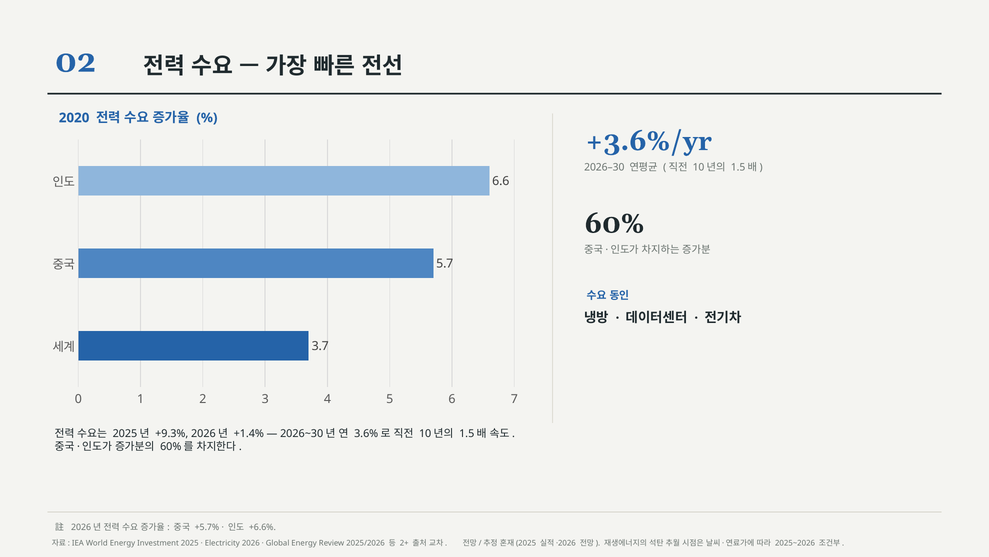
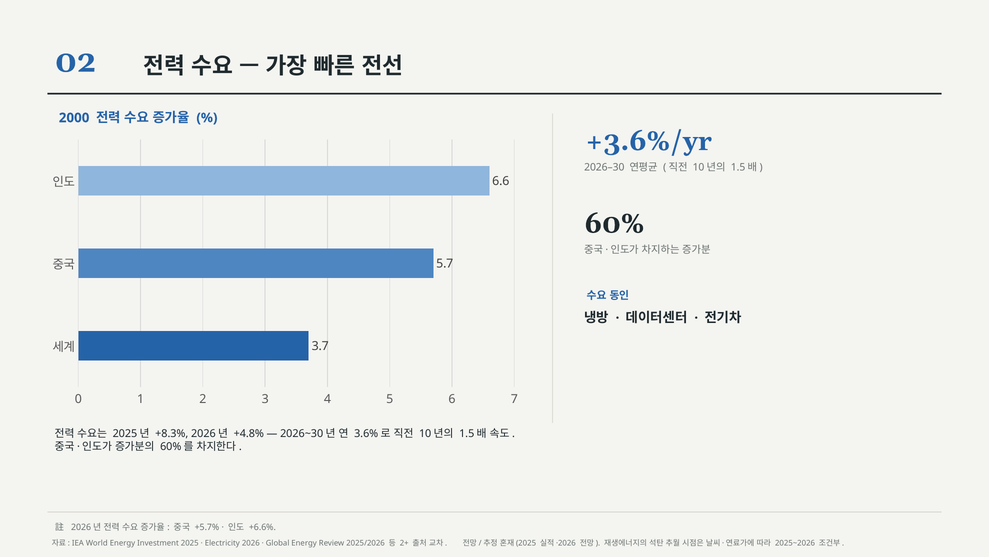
2020: 2020 -> 2000 (74, 118)
+9.3%: +9.3% -> +8.3% (172, 433)
+1.4%: +1.4% -> +4.8% (249, 433)
